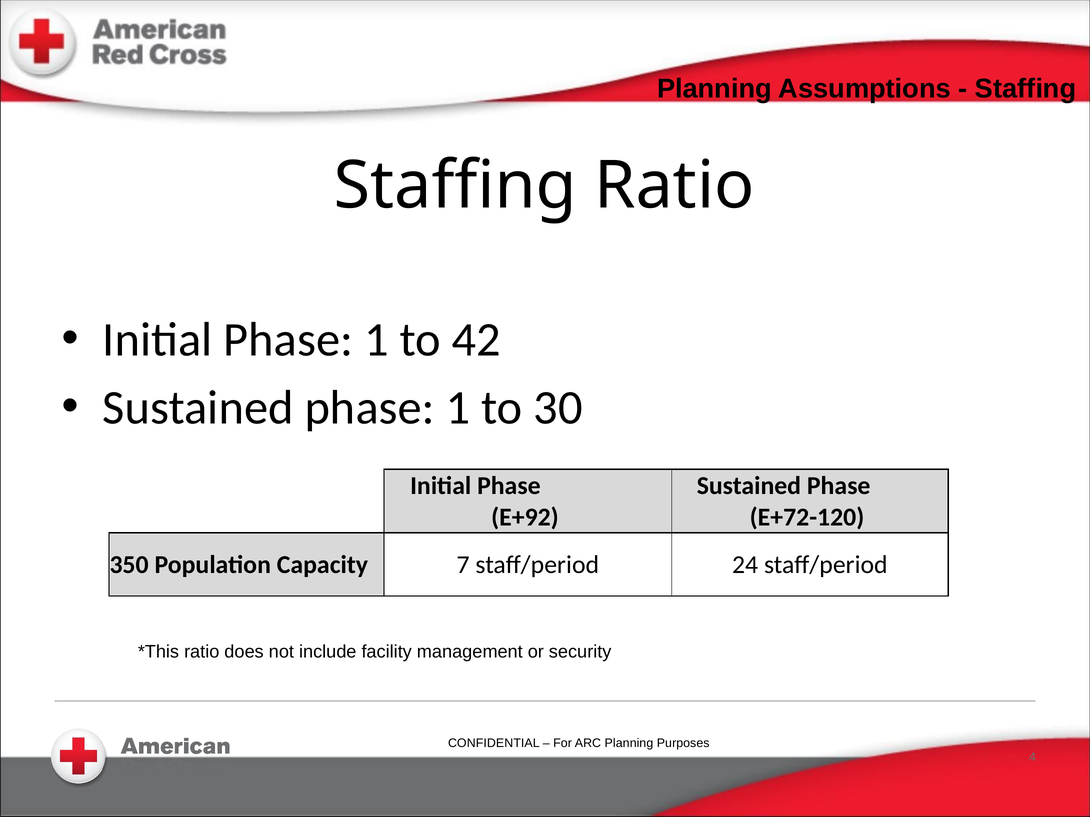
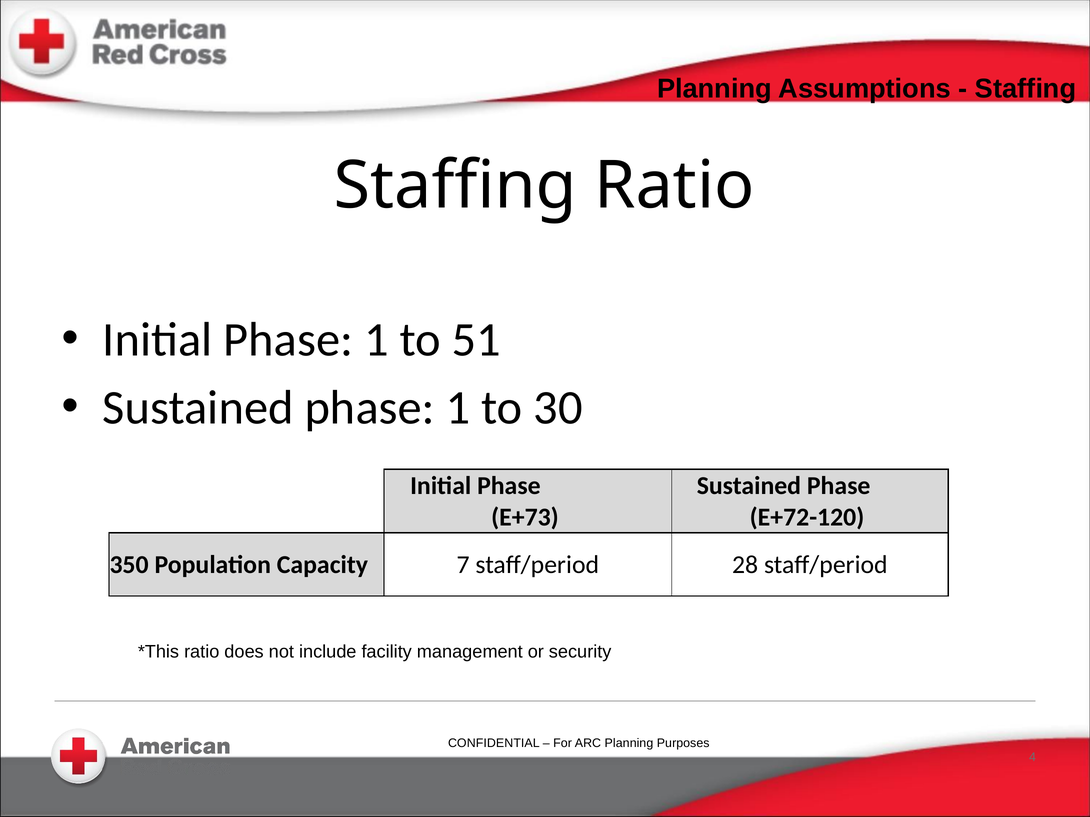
42: 42 -> 51 (476, 340)
E+92: E+92 -> E+73 (525, 517)
24: 24 -> 28 (745, 565)
